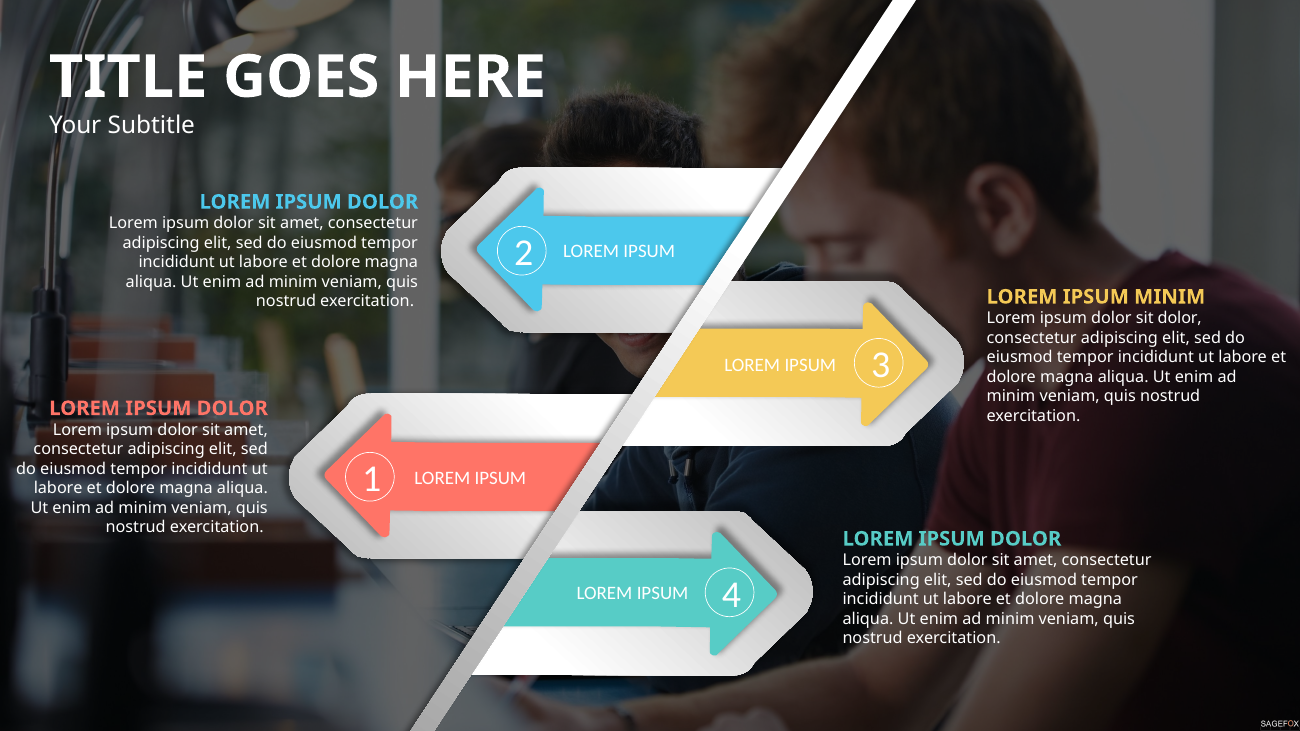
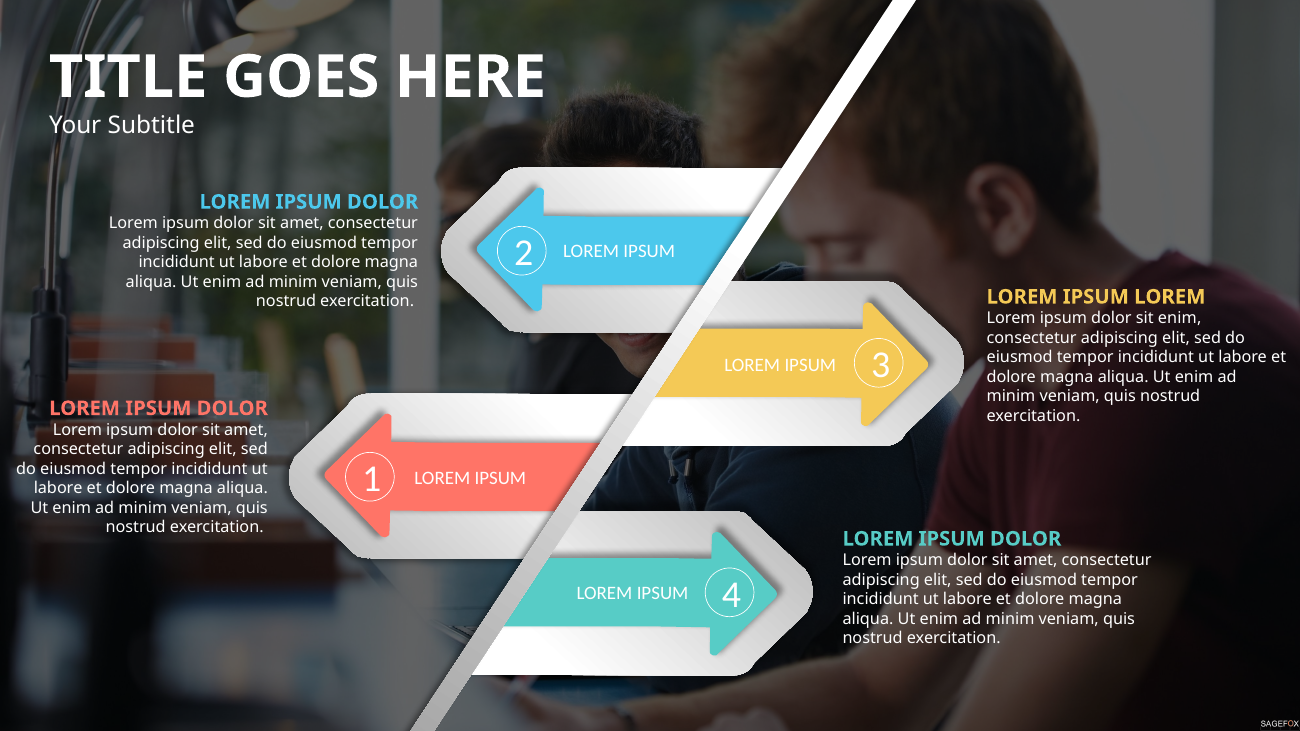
MINIM: MINIM -> LOREM (1170, 297)
sit dolor: dolor -> enim (1180, 319)
